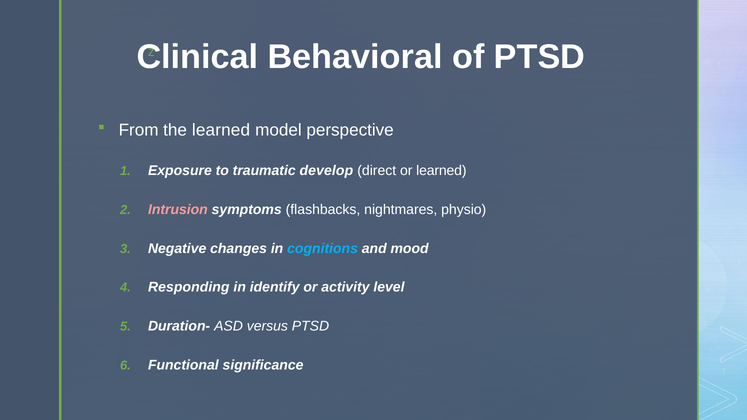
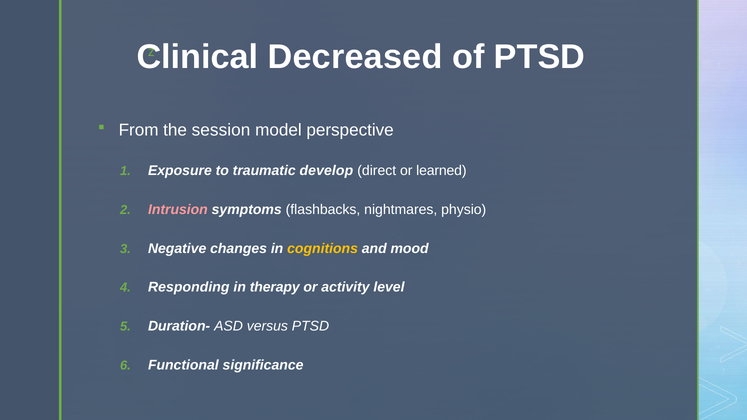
Behavioral: Behavioral -> Decreased (355, 57)
the learned: learned -> session (221, 130)
cognitions colour: light blue -> yellow (323, 249)
identify: identify -> therapy (275, 287)
